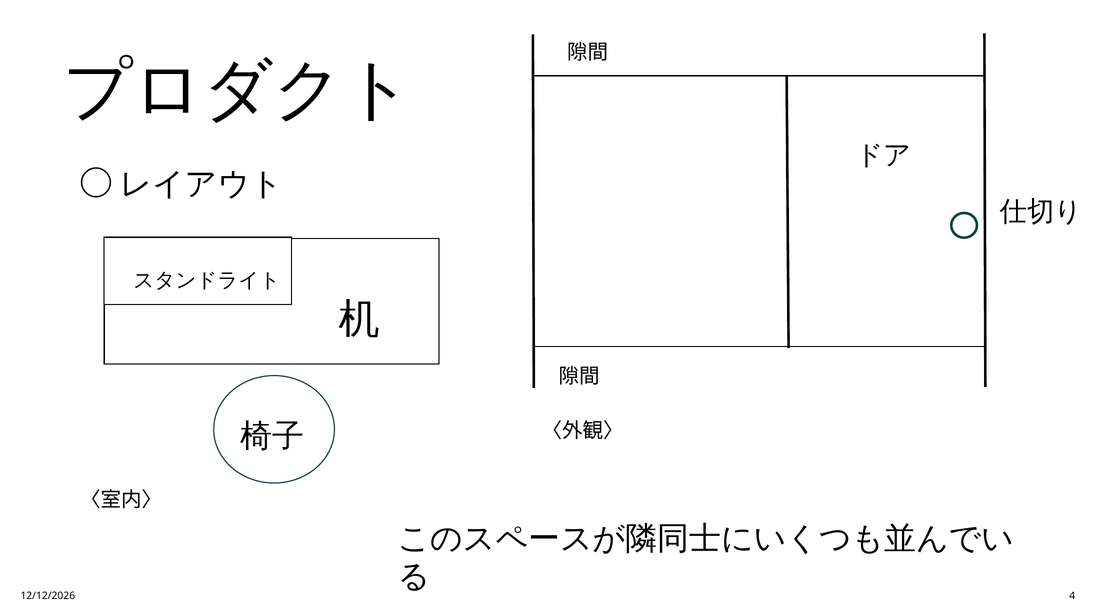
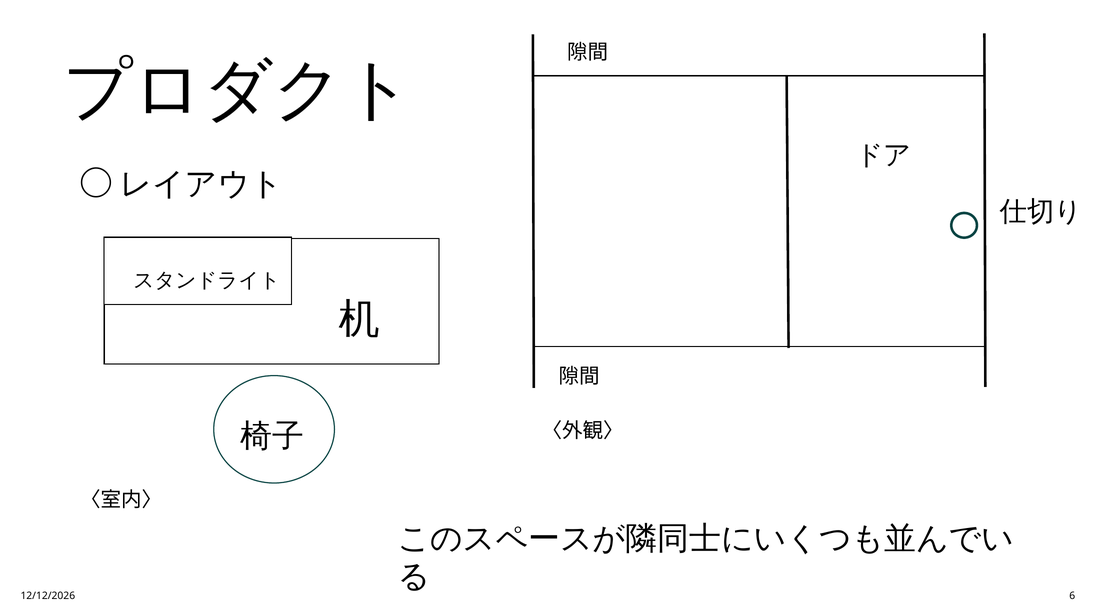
4: 4 -> 6 (1072, 596)
